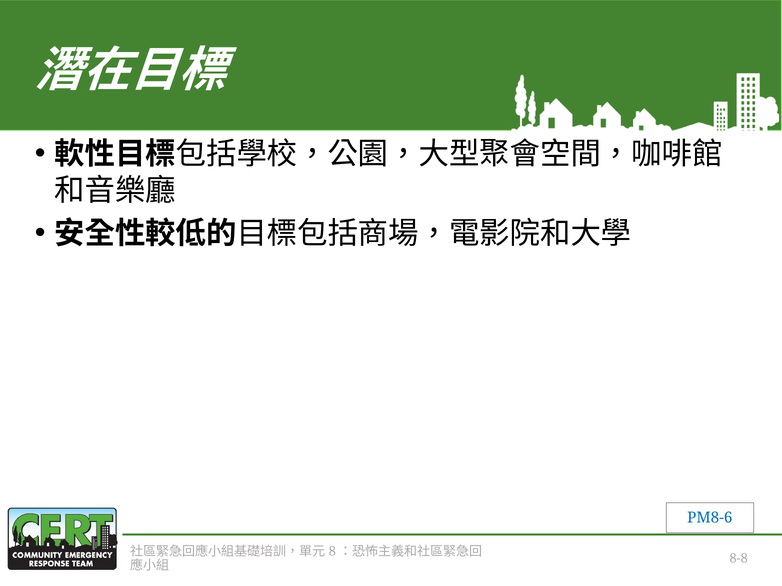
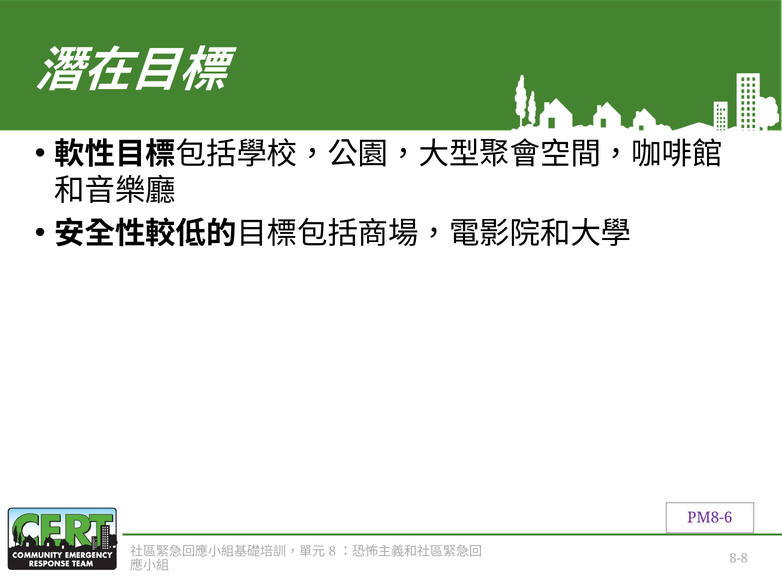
PM8-6 colour: blue -> purple (710, 518)
